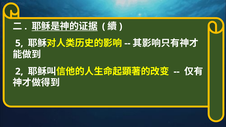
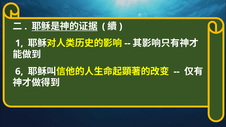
5: 5 -> 1 (19, 43)
2: 2 -> 6 (19, 72)
